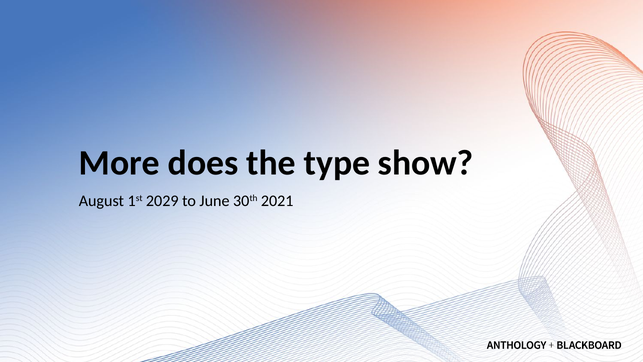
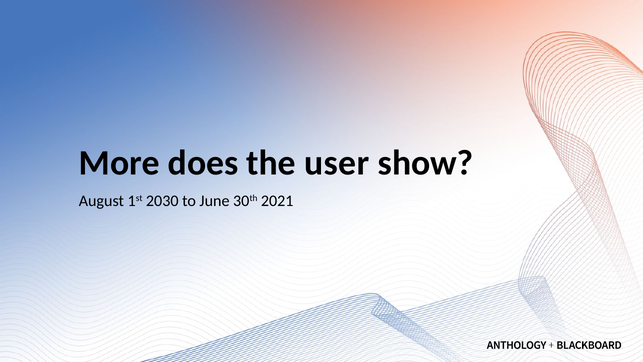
type: type -> user (337, 163)
2029: 2029 -> 2030 (162, 201)
